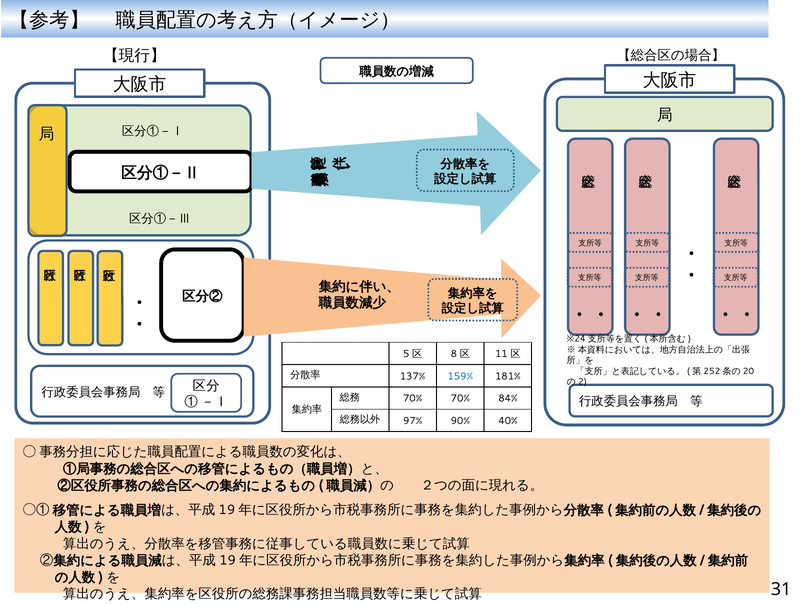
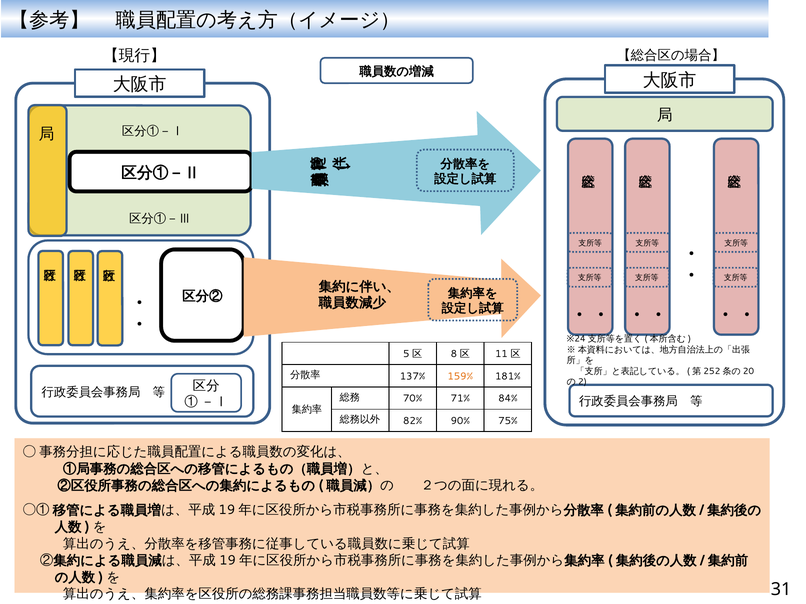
159% colour: blue -> orange (460, 377)
70% 70%: 70% -> 71% (460, 399)
97%: 97% -> 82% (413, 421)
40%: 40% -> 75% (508, 421)
